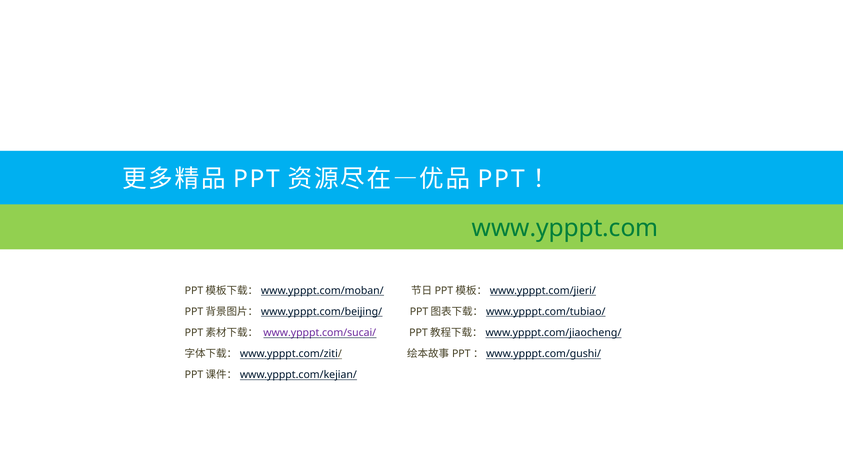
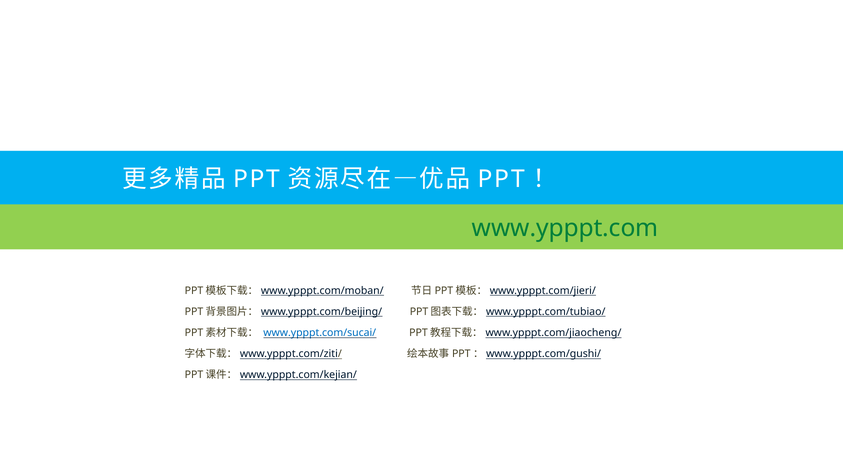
www.ypppt.com/sucai/ colour: purple -> blue (320, 333)
